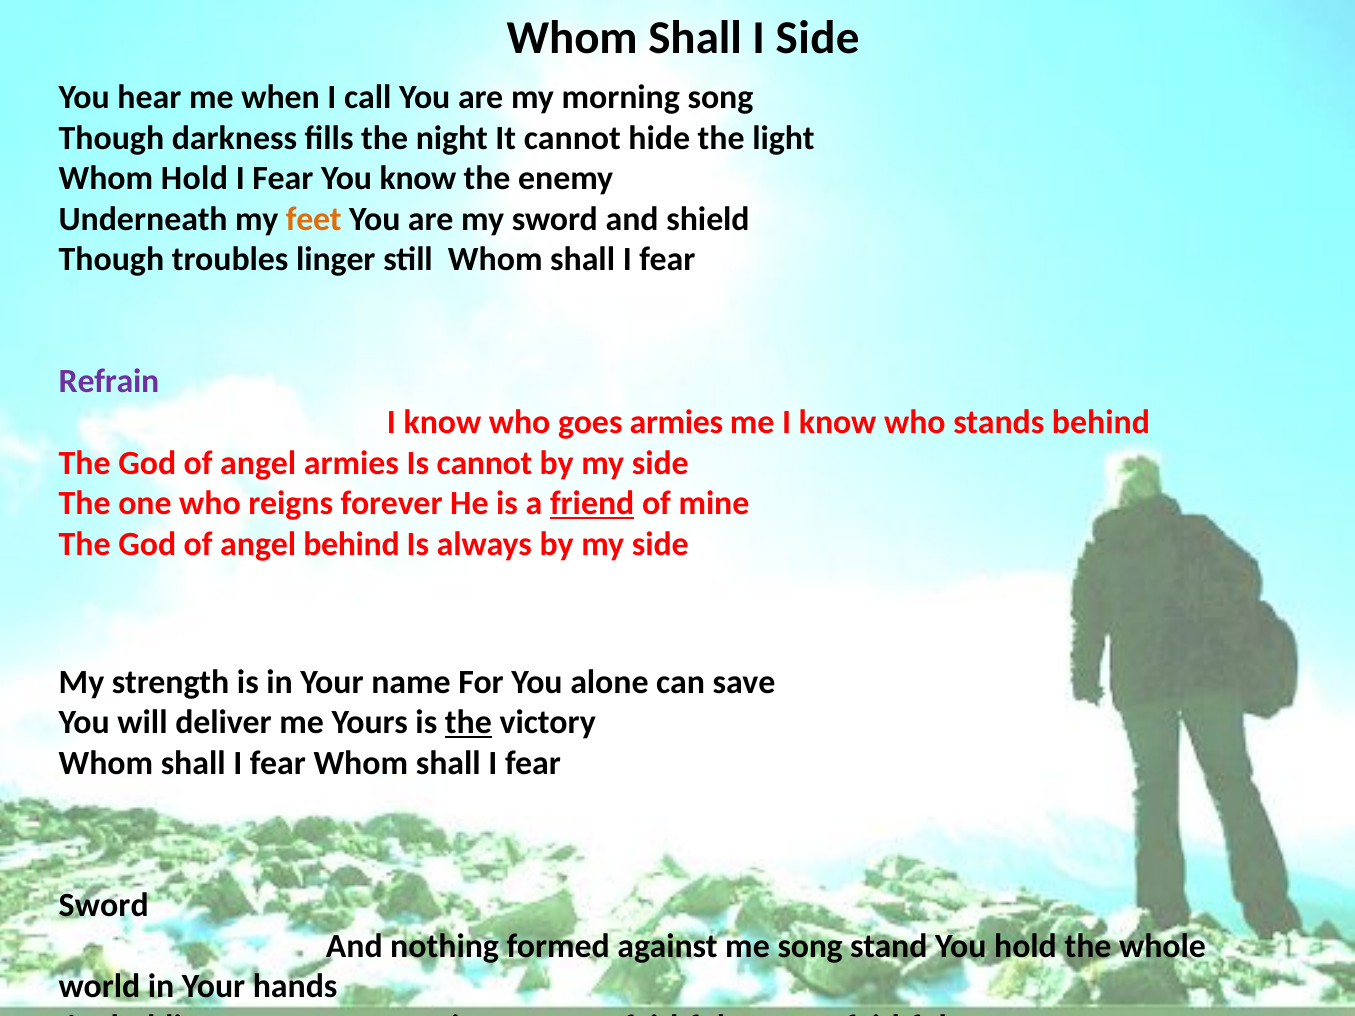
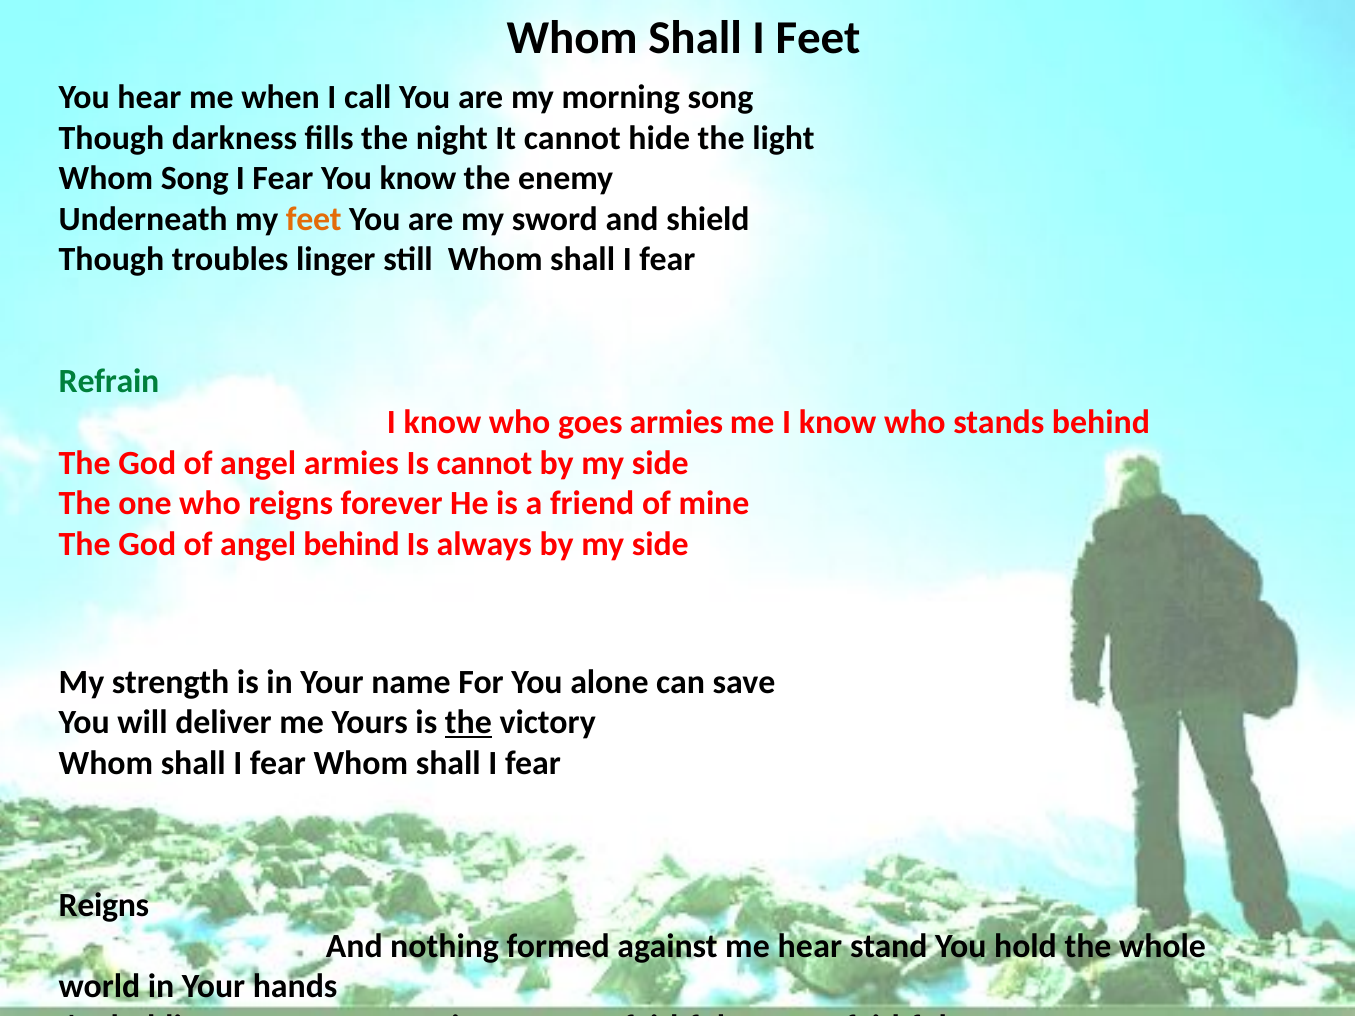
I Side: Side -> Feet (818, 38)
Whom Hold: Hold -> Song (195, 179)
Refrain colour: purple -> green (109, 382)
friend underline: present -> none (592, 504)
Sword: Sword -> Reigns (104, 906)
me song: song -> hear (810, 946)
